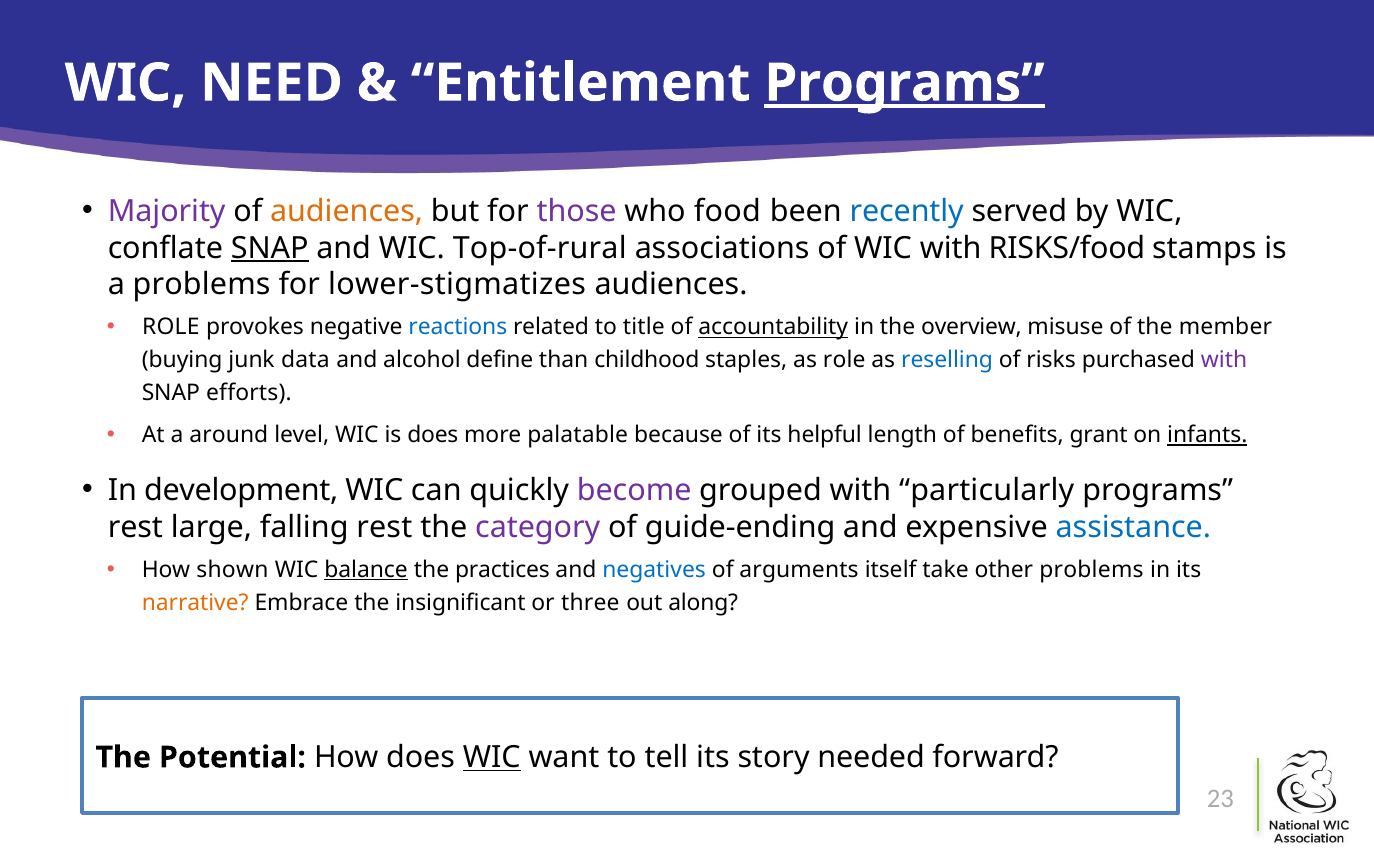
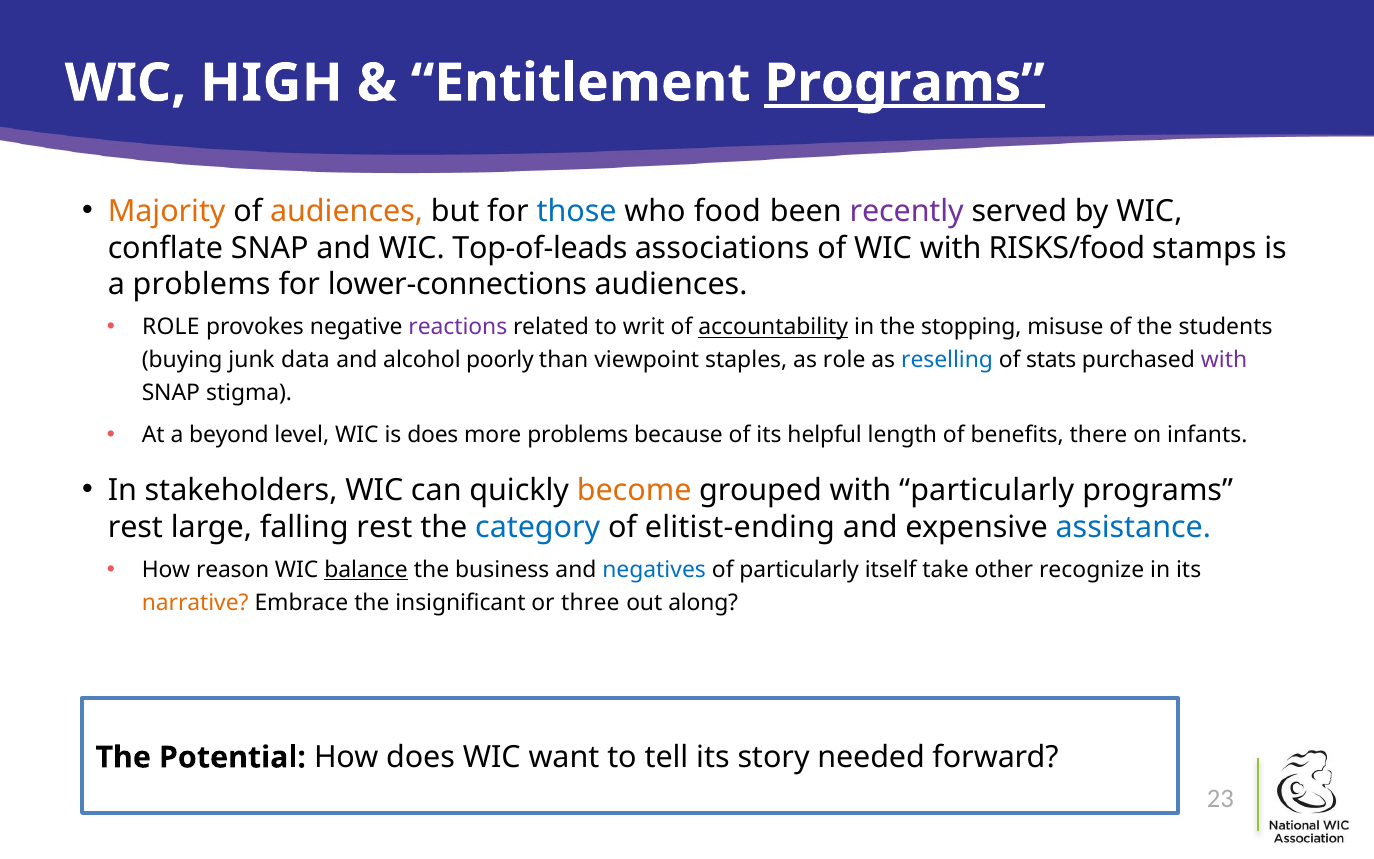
NEED: NEED -> HIGH (271, 83)
Majority colour: purple -> orange (167, 211)
those colour: purple -> blue (577, 211)
recently colour: blue -> purple (907, 211)
SNAP underline: present -> none (270, 248)
Top-of-rural: Top-of-rural -> Top-of-leads (540, 248)
lower-stigmatizes: lower-stigmatizes -> lower-connections (457, 285)
reactions colour: blue -> purple (458, 327)
title: title -> writ (644, 327)
overview: overview -> stopping (971, 327)
member: member -> students (1226, 327)
define: define -> poorly (500, 360)
childhood: childhood -> viewpoint (647, 360)
risks: risks -> stats (1051, 360)
efforts: efforts -> stigma (249, 393)
around: around -> beyond (229, 435)
more palatable: palatable -> problems (578, 435)
grant: grant -> there (1098, 435)
infants underline: present -> none (1207, 435)
development: development -> stakeholders (241, 490)
become colour: purple -> orange (634, 490)
category colour: purple -> blue (538, 527)
guide-ending: guide-ending -> elitist-ending (740, 527)
shown: shown -> reason (233, 570)
practices: practices -> business (502, 570)
of arguments: arguments -> particularly (799, 570)
other problems: problems -> recognize (1092, 570)
WIC underline: present -> none (492, 757)
